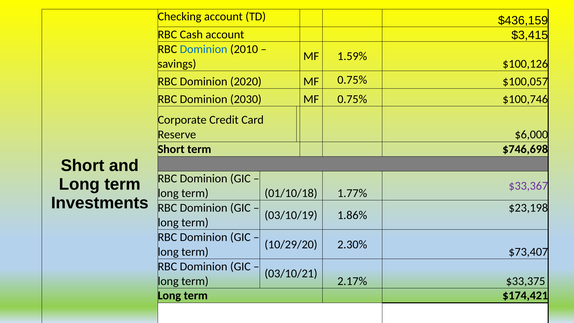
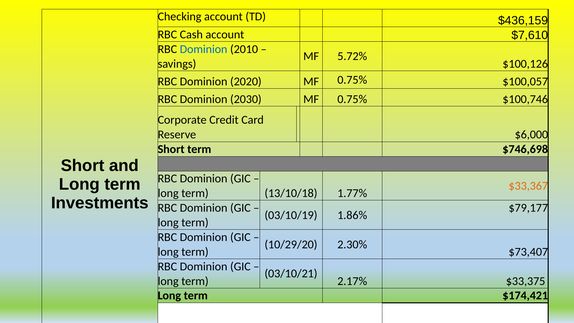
$3,415: $3,415 -> $7,610 (530, 35)
1.59%: 1.59% -> 5.72% (352, 56)
$33,367 colour: purple -> orange (528, 186)
01/10/18: 01/10/18 -> 13/10/18 (291, 193)
$23,198: $23,198 -> $79,177 (528, 208)
